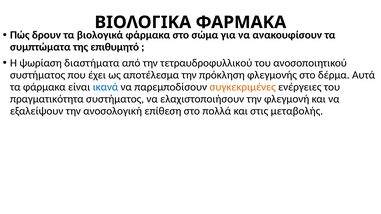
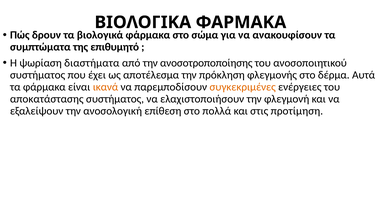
τετραυδροφυλλικού: τετραυδροφυλλικού -> ανοσοτροποποίησης (206, 63)
ικανά colour: blue -> orange (106, 87)
πραγματικότητα: πραγματικότητα -> αποκατάστασης (47, 99)
μεταβολής: μεταβολής -> προτίμηση (297, 111)
